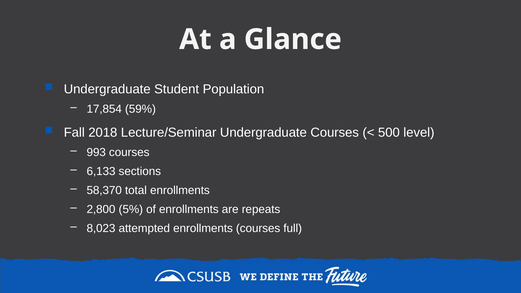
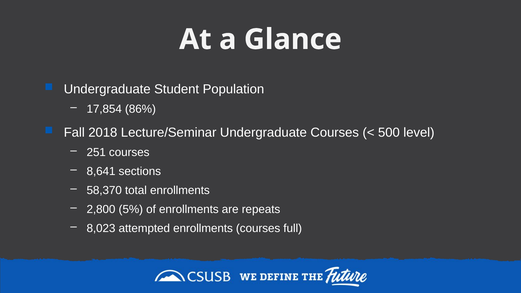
59%: 59% -> 86% (140, 109)
993: 993 -> 251 (96, 152)
6,133: 6,133 -> 8,641 (101, 171)
